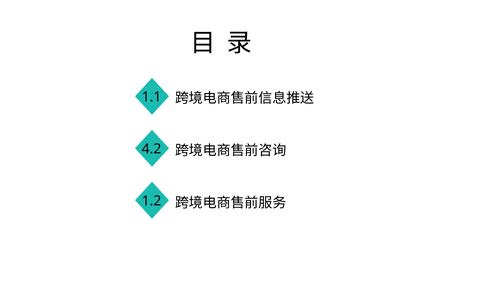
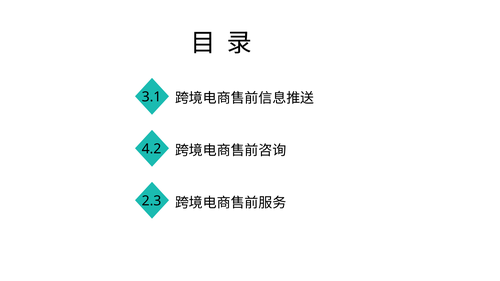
1.1: 1.1 -> 3.1 (152, 97)
1.2: 1.2 -> 2.3 (152, 201)
